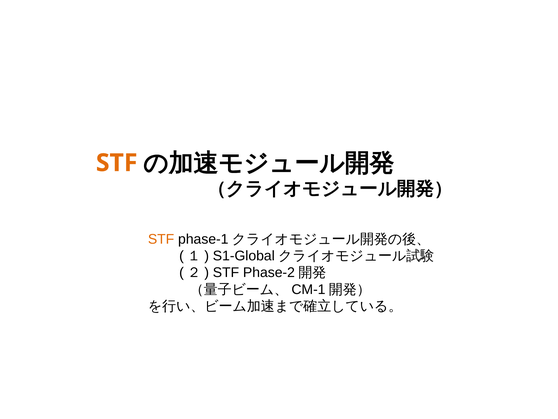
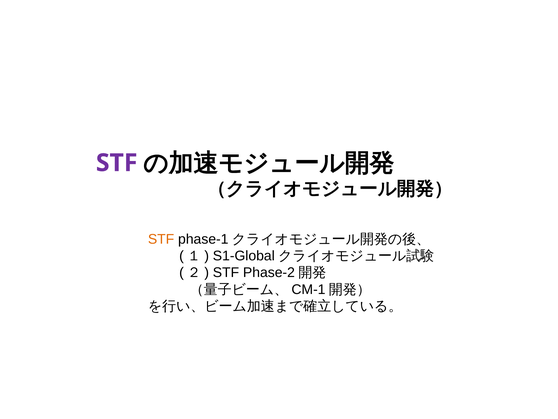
STF colour: orange -> purple (117, 163)
